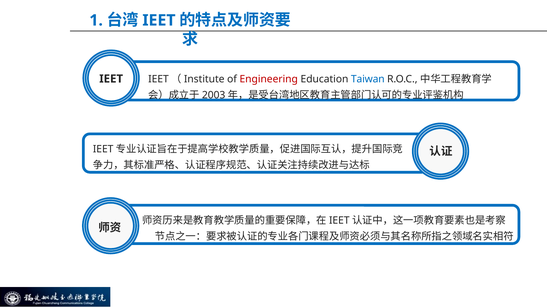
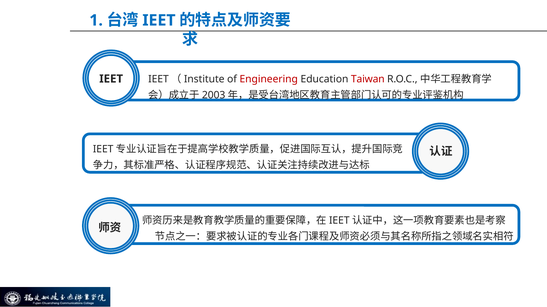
Taiwan colour: blue -> red (368, 79)
